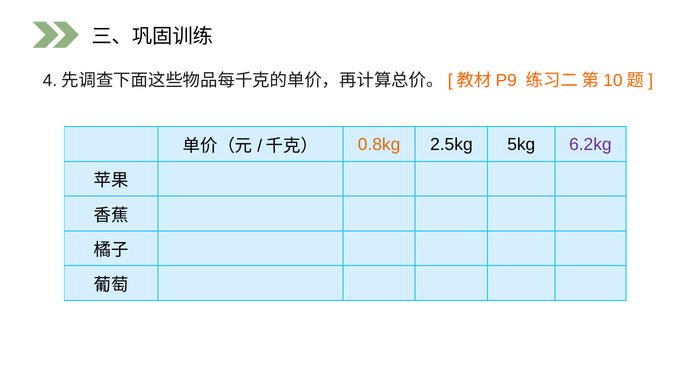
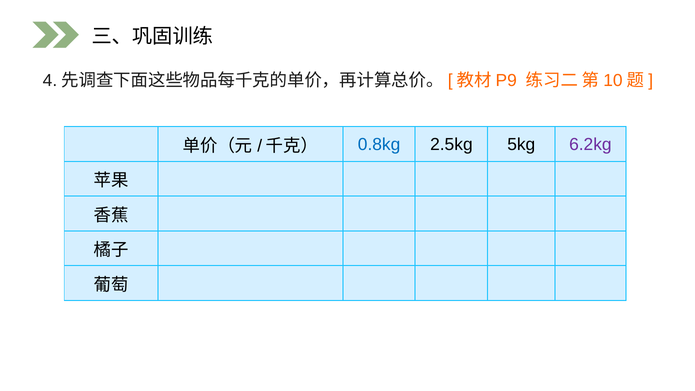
0.8kg colour: orange -> blue (379, 144)
